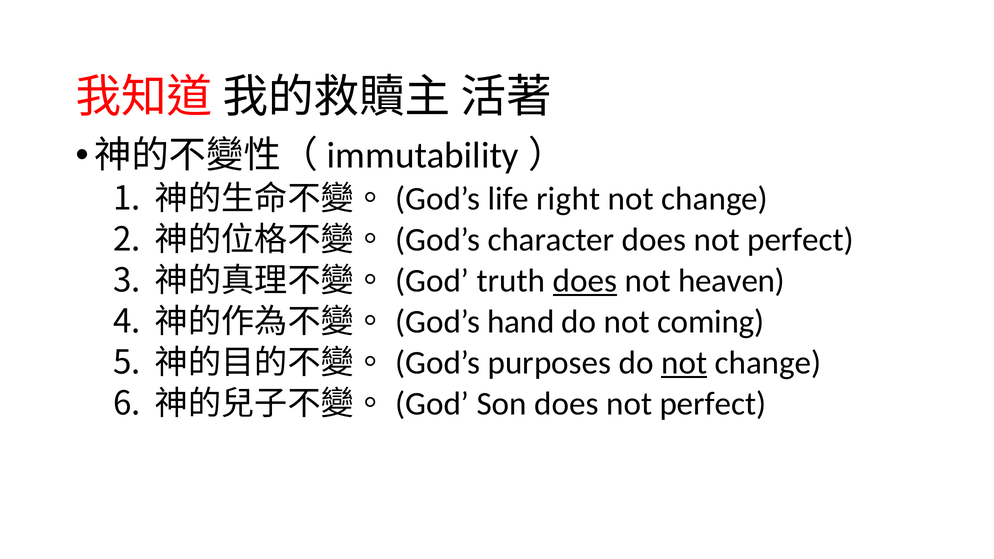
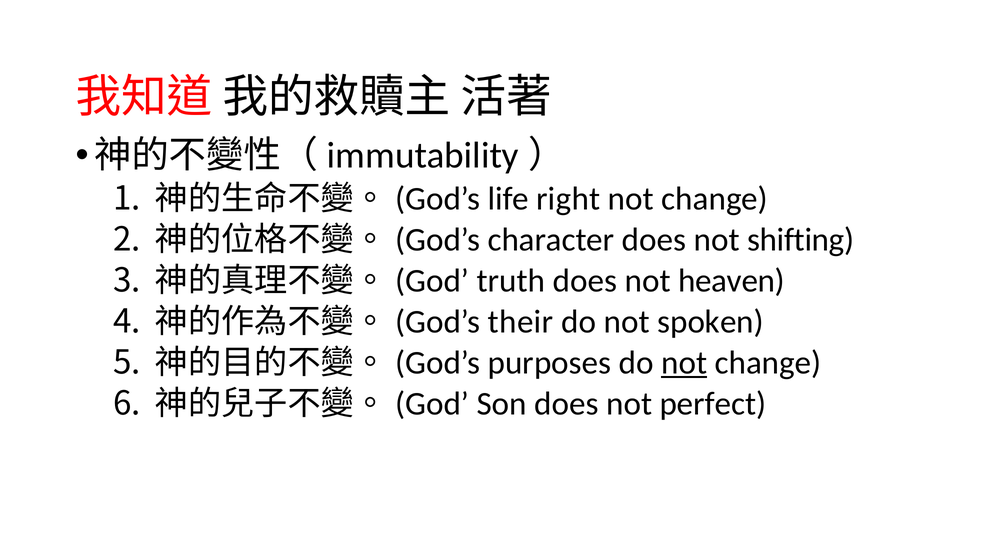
character does not perfect: perfect -> shifting (801, 240)
does underline: present -> none (585, 281)
hand: hand -> their (521, 322)
coming: coming -> spoken (711, 322)
